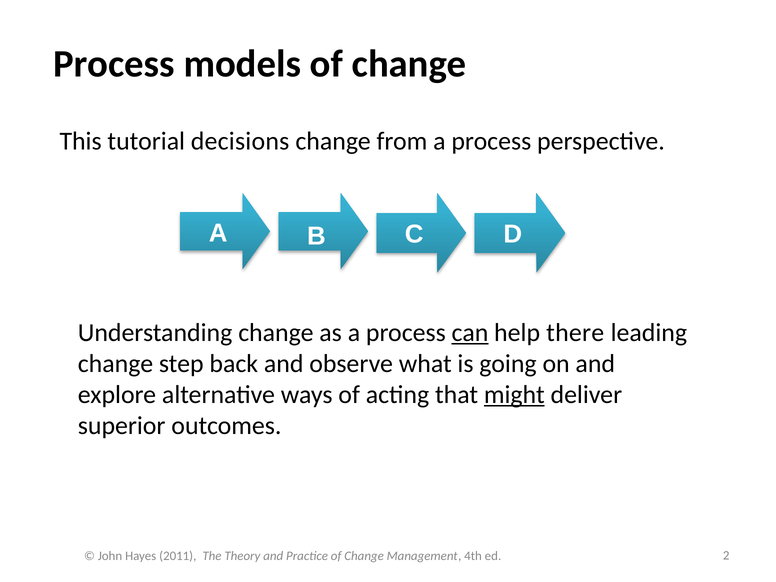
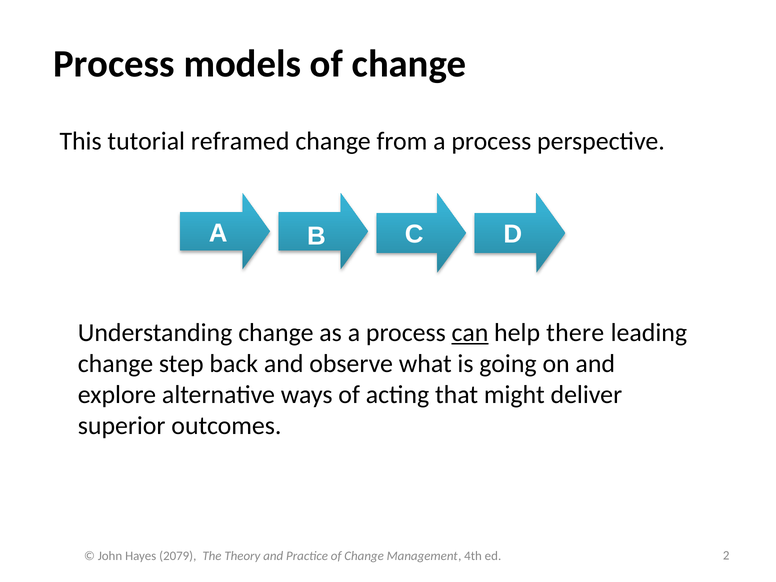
decisions: decisions -> reframed (240, 141)
might underline: present -> none (514, 395)
2011: 2011 -> 2079 (178, 556)
